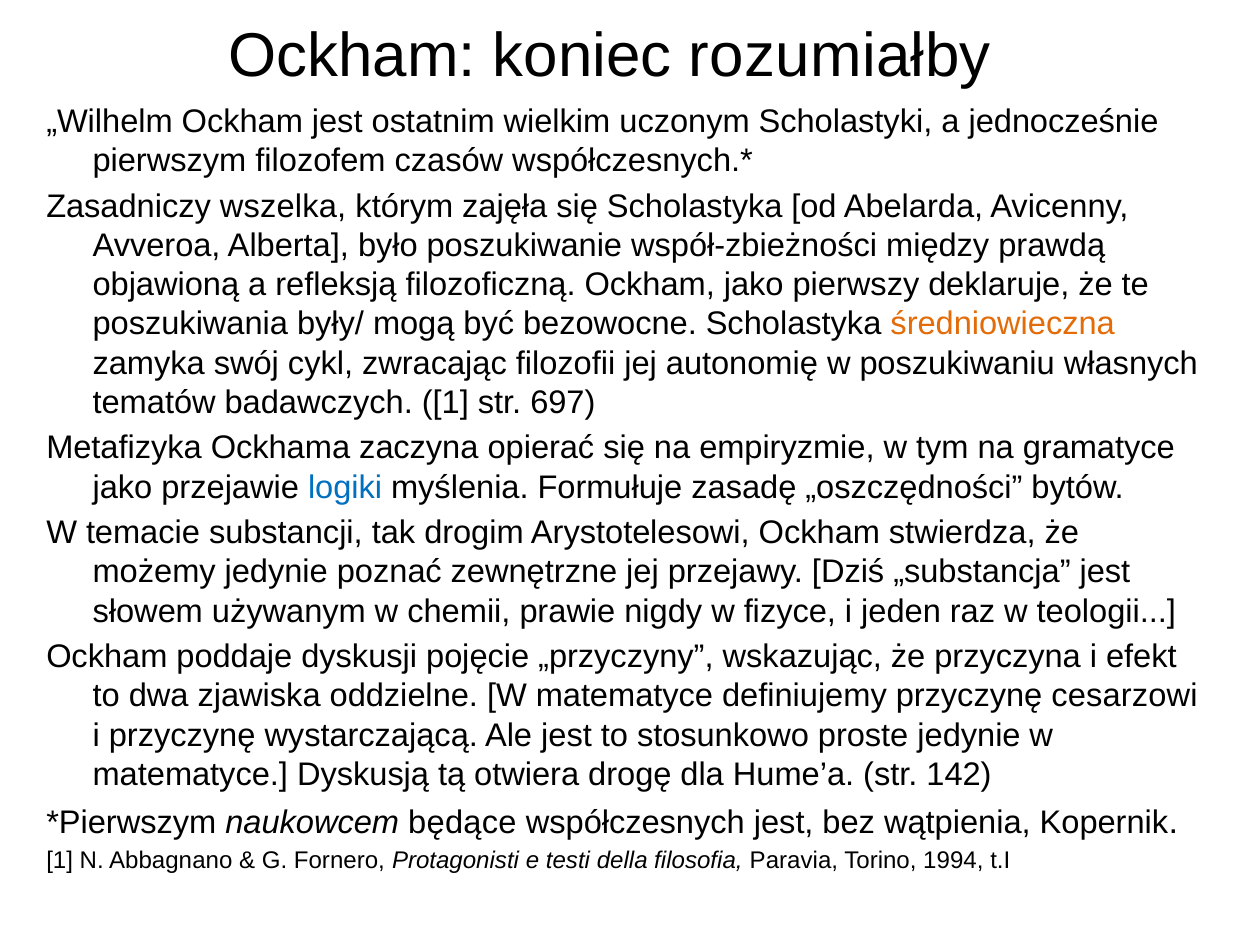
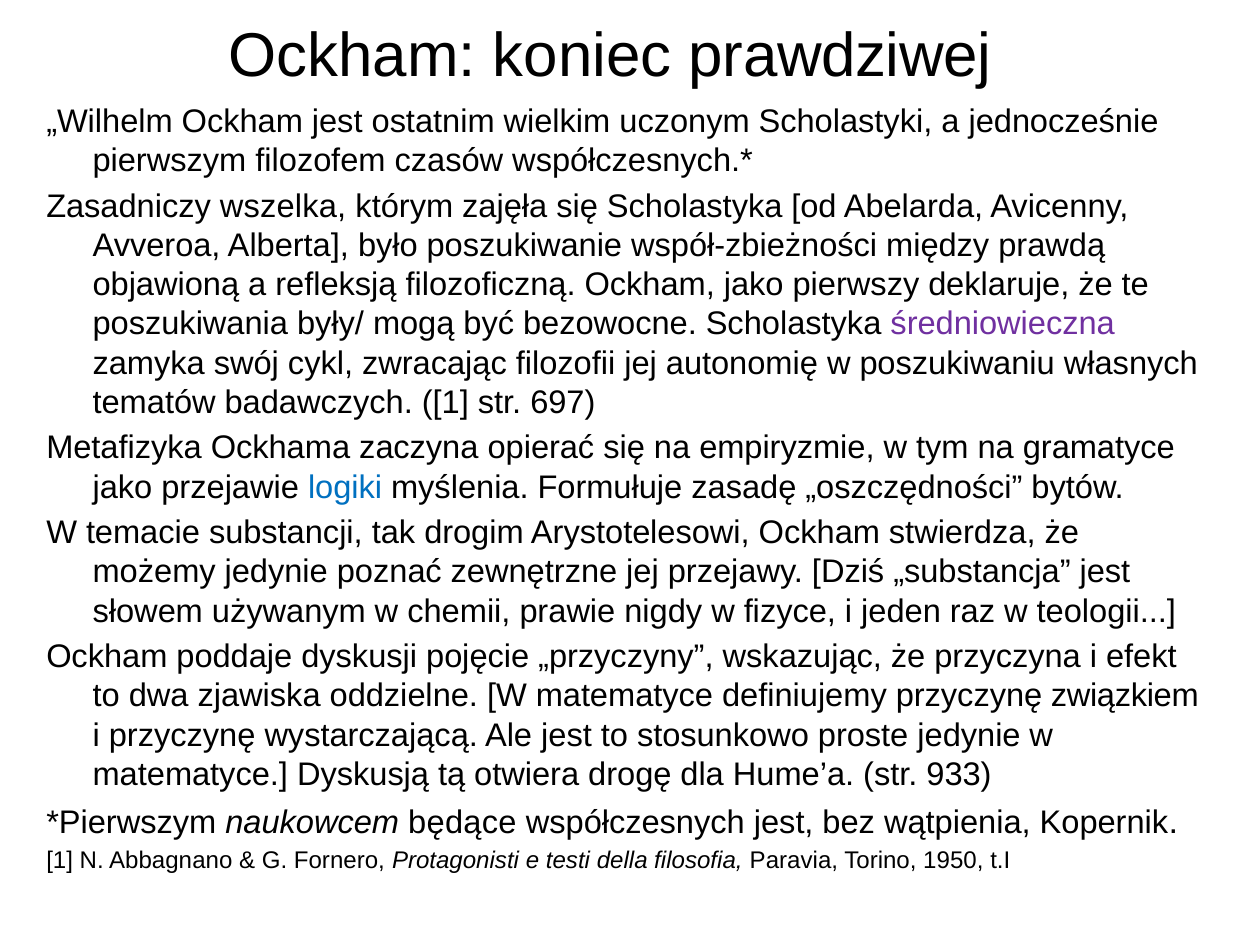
rozumiałby: rozumiałby -> prawdziwej (840, 56)
średniowieczna colour: orange -> purple (1003, 324)
cesarzowi: cesarzowi -> związkiem (1125, 696)
142: 142 -> 933 (959, 774)
1994: 1994 -> 1950 (953, 861)
